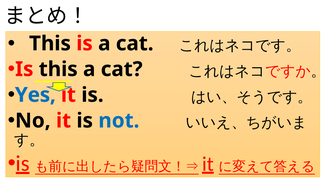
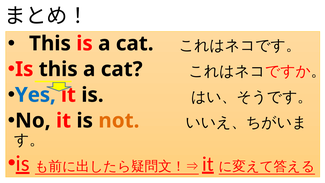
not colour: blue -> orange (119, 121)
